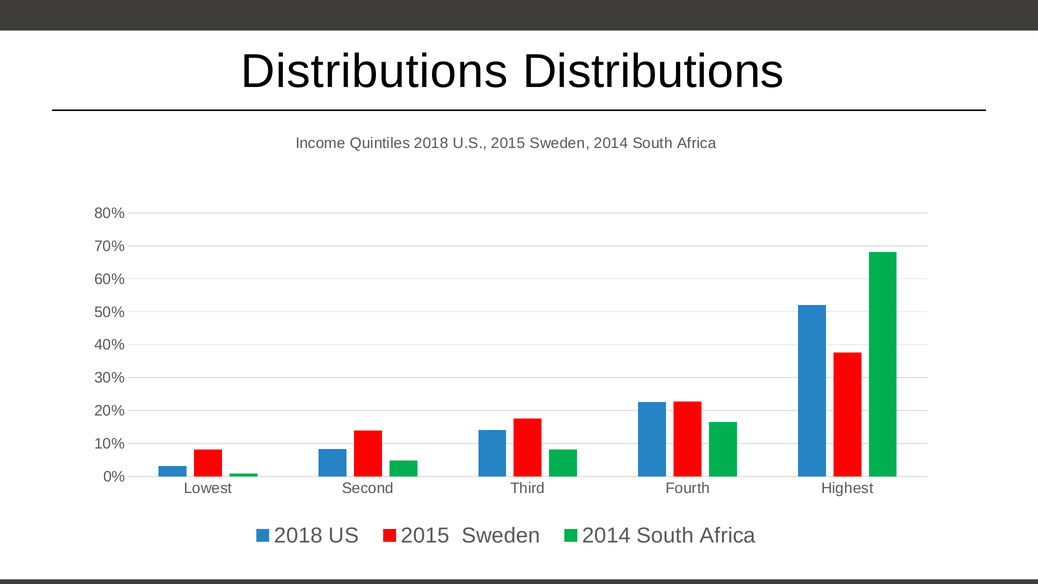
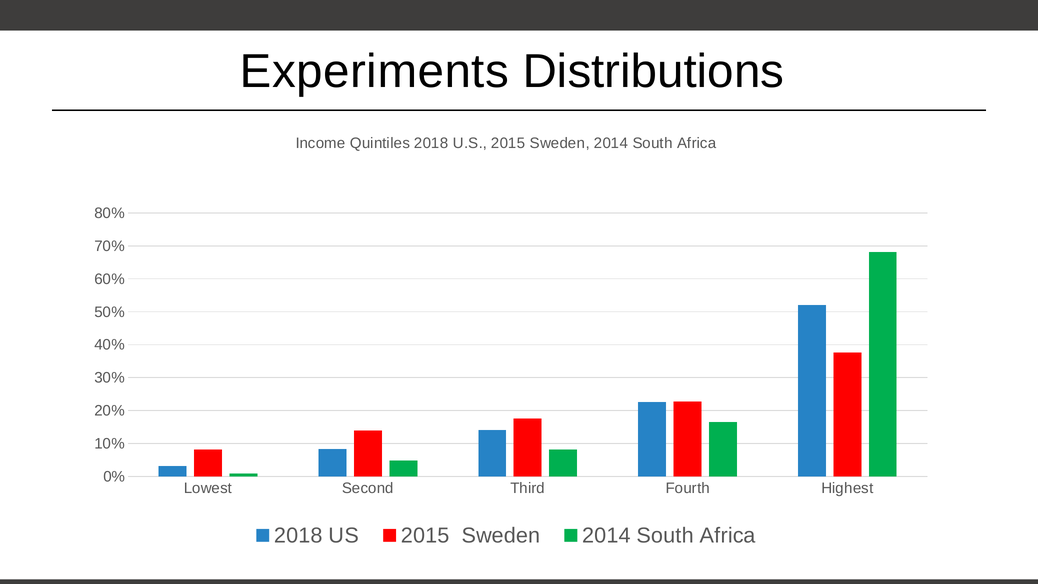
Distributions: Distributions -> Experiments (374, 71)
